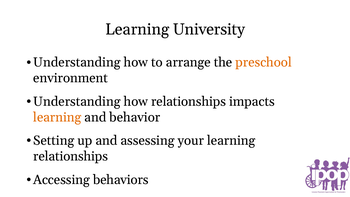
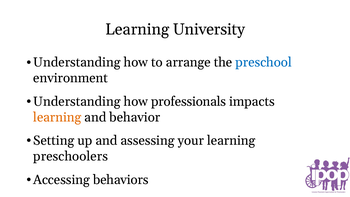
preschool colour: orange -> blue (264, 62)
how relationships: relationships -> professionals (189, 101)
relationships: relationships -> preschoolers (71, 156)
